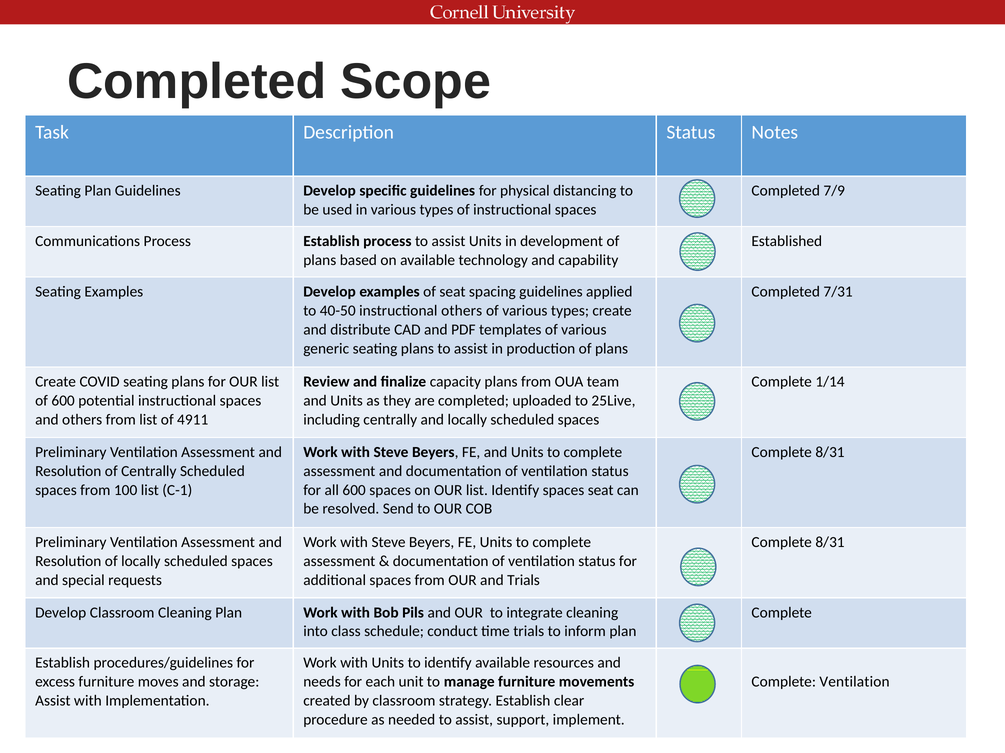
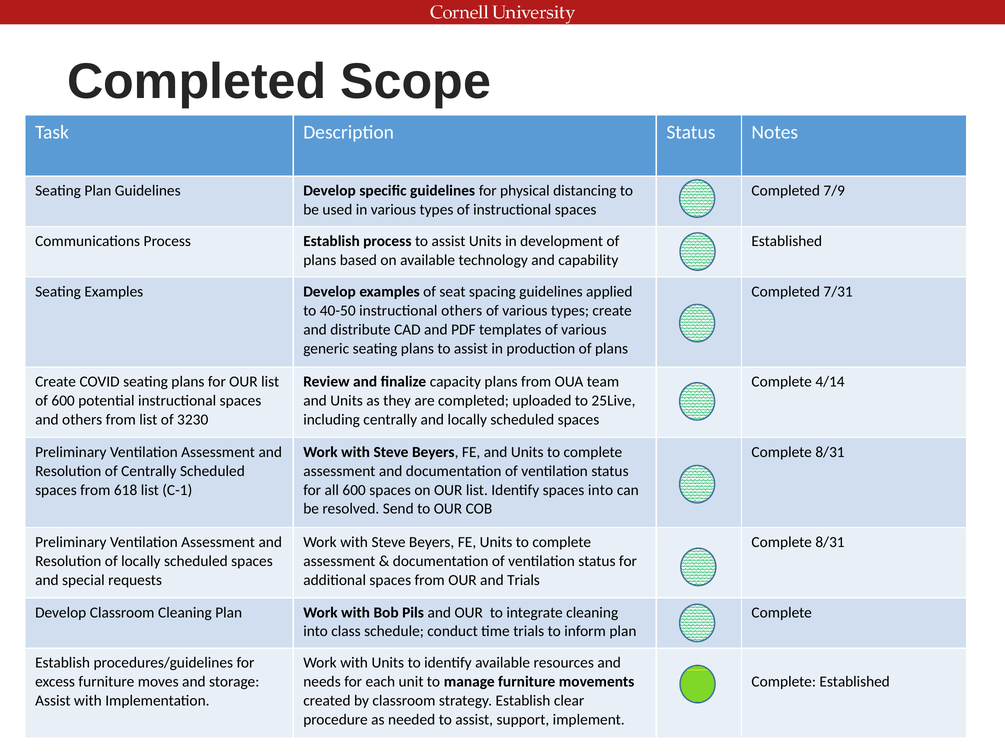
1/14: 1/14 -> 4/14 (830, 382)
4911: 4911 -> 3230 (193, 420)
100: 100 -> 618 (126, 490)
spaces seat: seat -> into (601, 490)
Complete Ventilation: Ventilation -> Established (855, 683)
